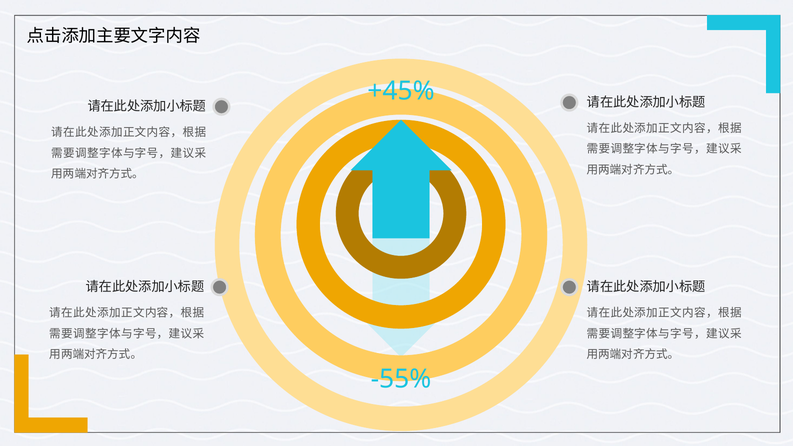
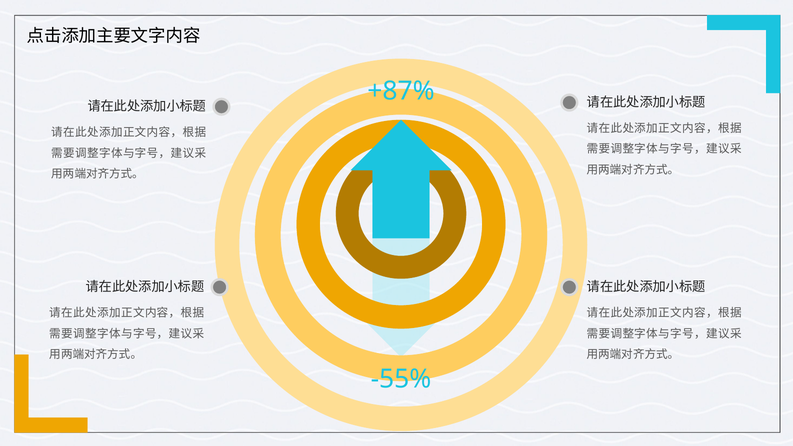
+45%: +45% -> +87% (401, 91)
